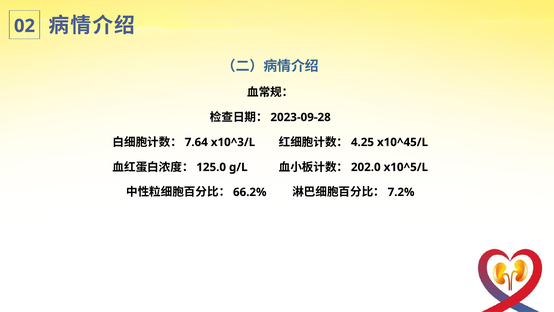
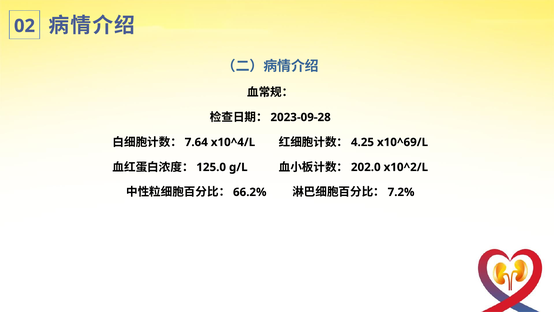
x10^3/L: x10^3/L -> x10^4/L (233, 142)
x10^45/L: x10^45/L -> x10^69/L (403, 142)
x10^5/L: x10^5/L -> x10^2/L (406, 167)
